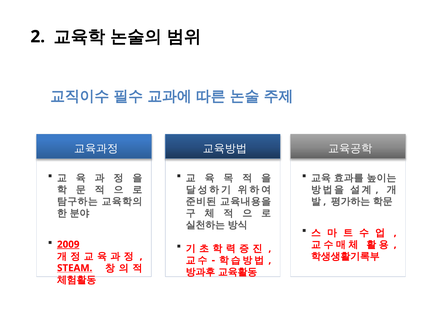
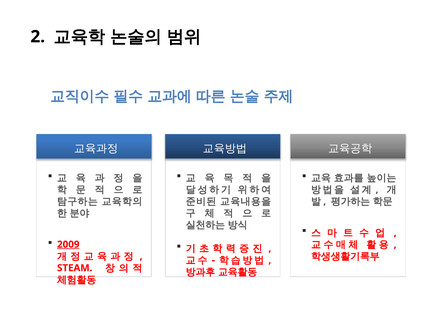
STEAM underline: present -> none (75, 268)
